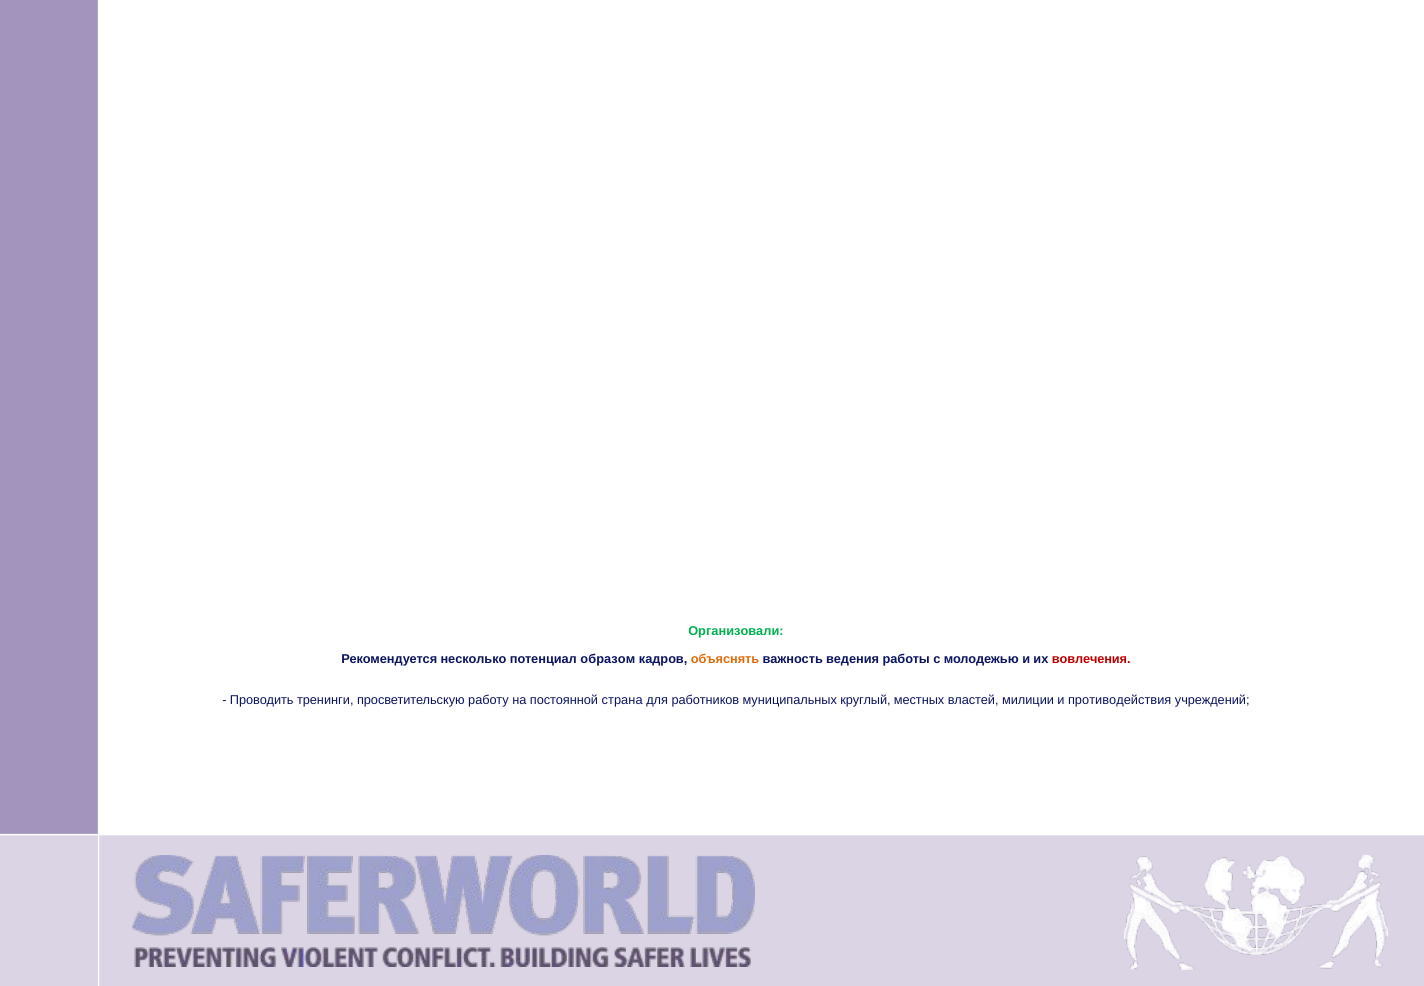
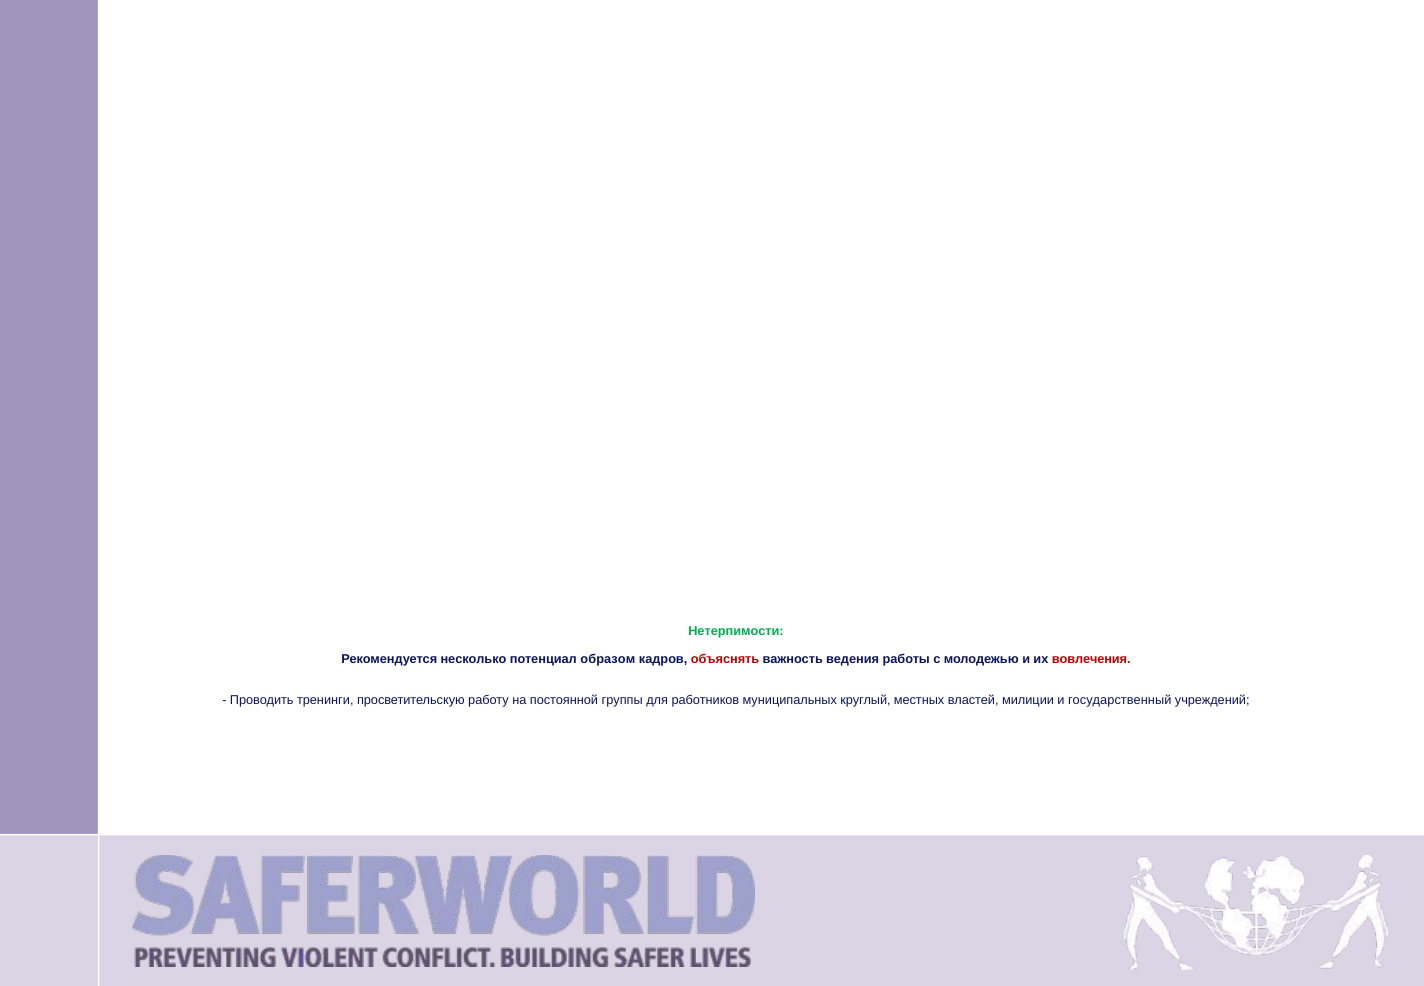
Организовали: Организовали -> Нетерпимости (736, 631)
объяснять colour: orange -> red (725, 659)
страна: страна -> группы (622, 700)
противодействия: противодействия -> государственный (1120, 700)
